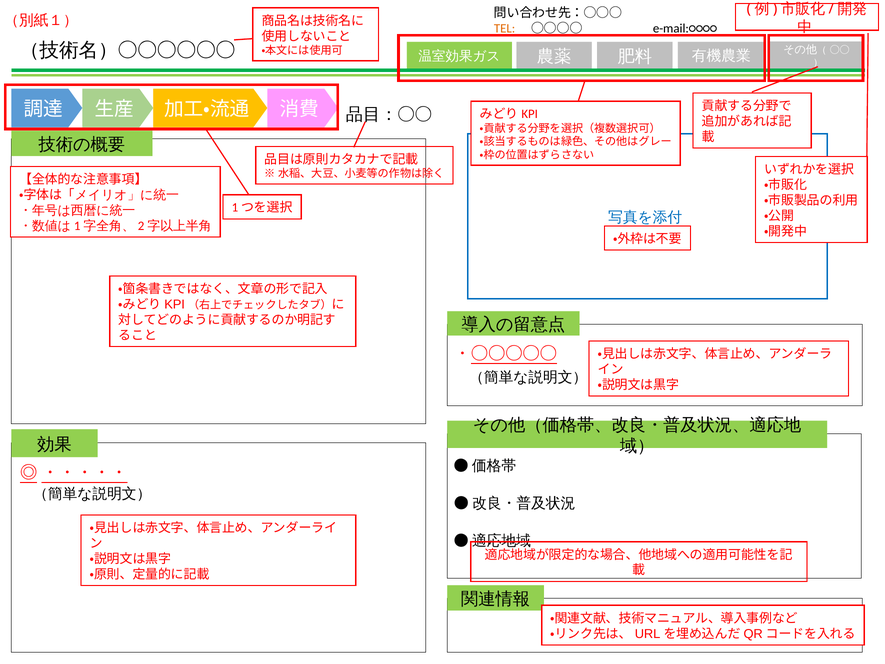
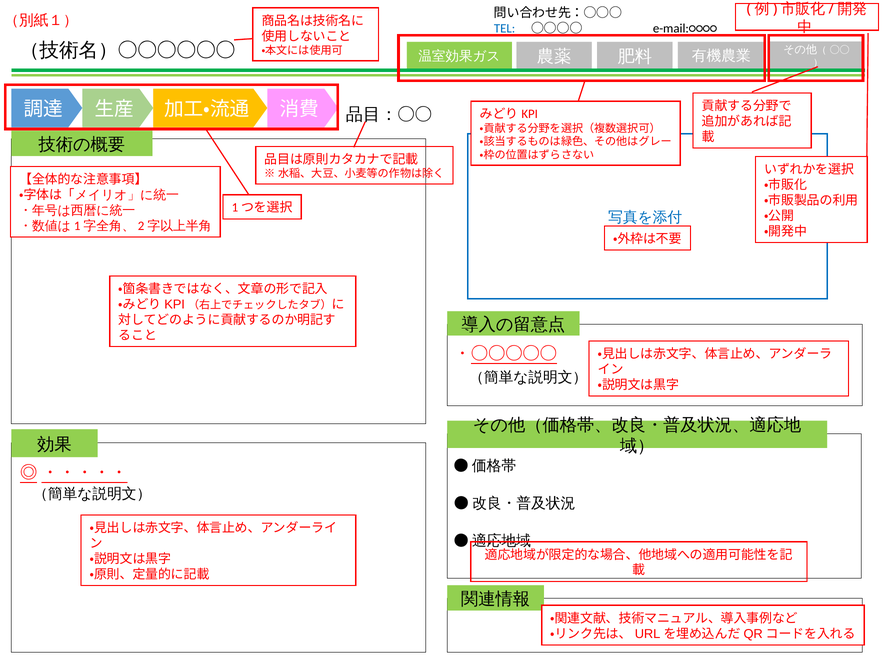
TEL colour: orange -> blue (505, 28)
